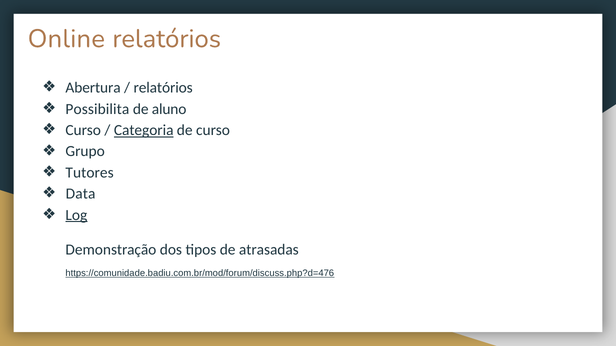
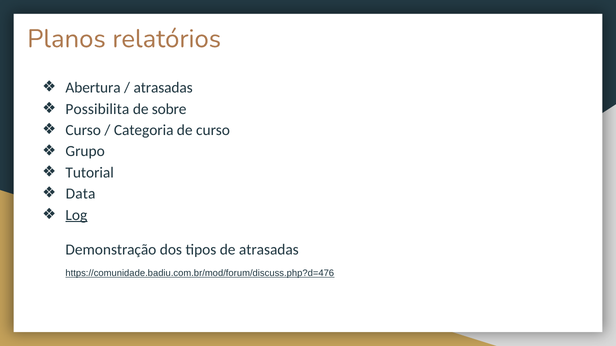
Online: Online -> Planos (66, 39)
relatórios: relatórios -> atrasadas (163, 88)
aluno: aluno -> sobre (169, 109)
Categoria underline: present -> none (144, 130)
Tutores: Tutores -> Tutorial (90, 173)
